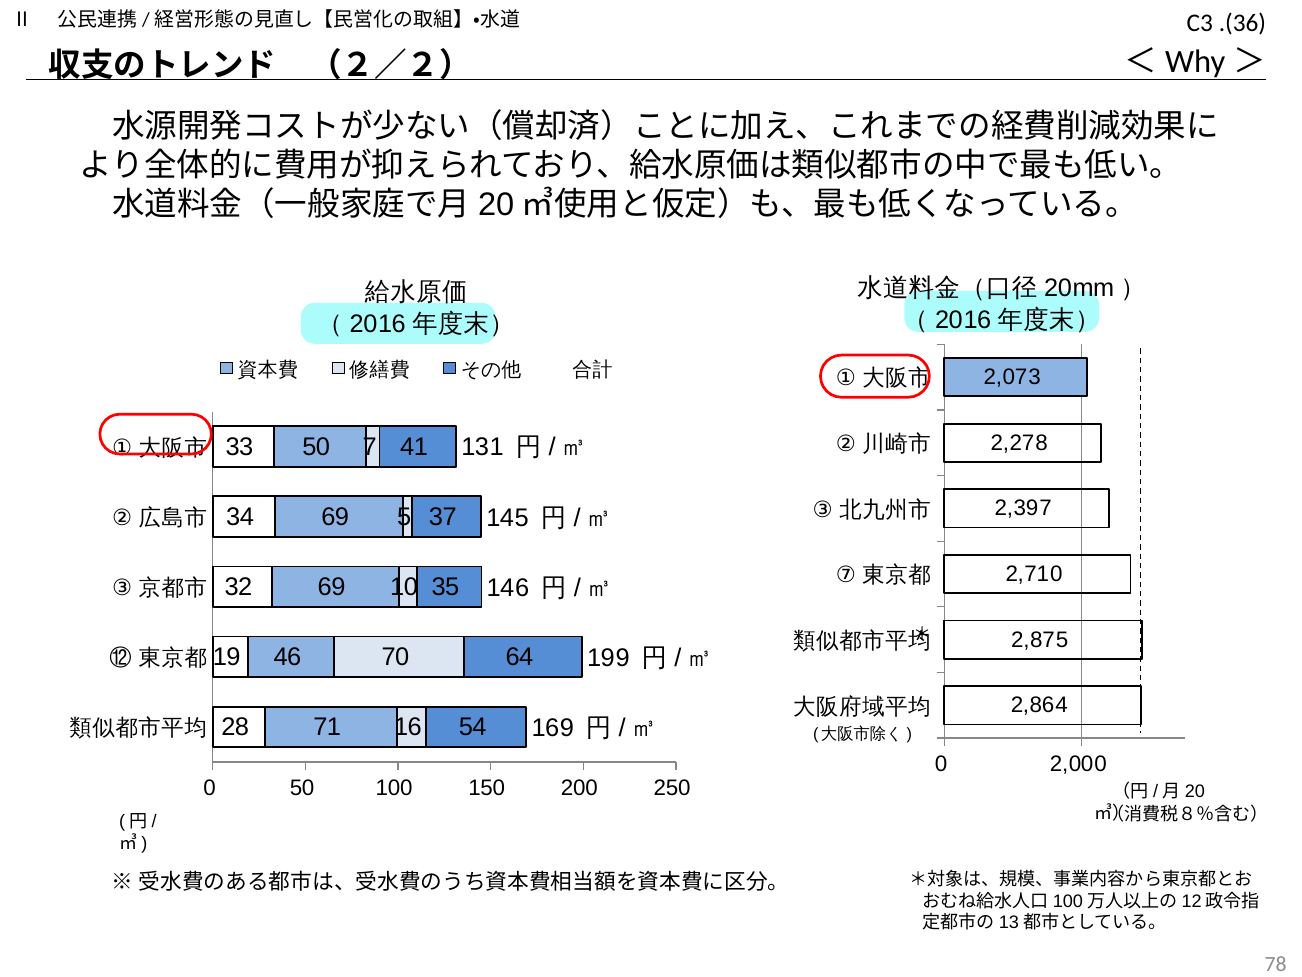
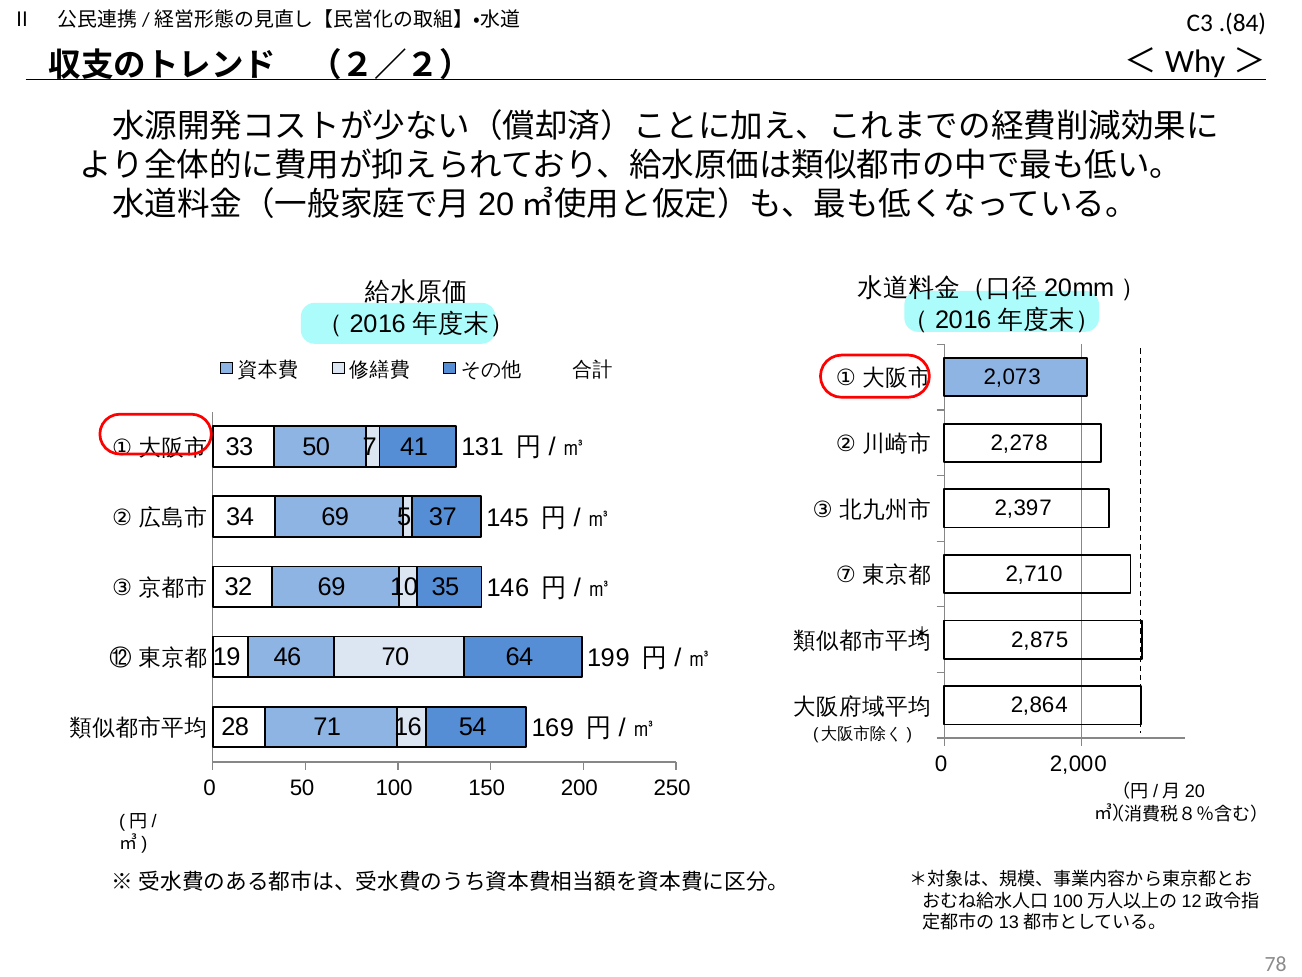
.(36: .(36 -> .(84 (1242, 23)
